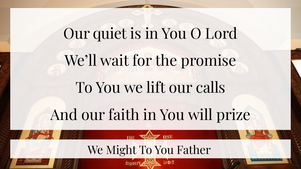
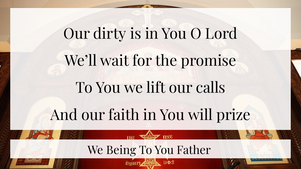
quiet: quiet -> dirty (110, 34)
Might: Might -> Being (121, 151)
